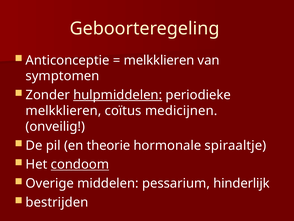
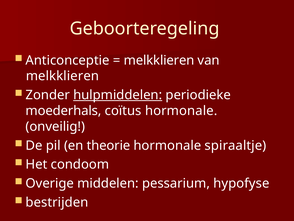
symptomen: symptomen -> melkklieren (62, 76)
melkklieren: melkklieren -> moederhals (64, 111)
coïtus medicijnen: medicijnen -> hormonale (181, 111)
condoom underline: present -> none (80, 164)
hinderlijk: hinderlijk -> hypofyse (241, 183)
